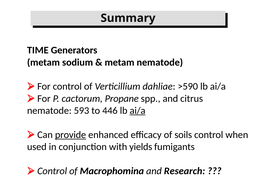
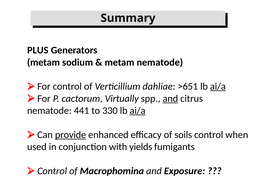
TIME: TIME -> PLUS (38, 50)
>590: >590 -> >651 (188, 87)
ai/a underline: none -> present (218, 87)
Propane: Propane -> Virtually (122, 99)
and underline: none -> present (170, 99)
593: 593 -> 441 (82, 111)
446: 446 -> 330 (110, 111)
Research: Research -> Exposure (185, 171)
